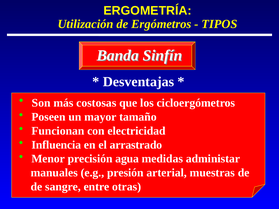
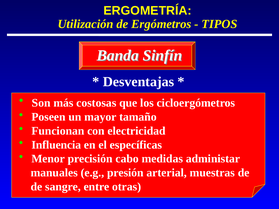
arrastrado: arrastrado -> específicas (136, 145)
agua: agua -> cabo (127, 159)
